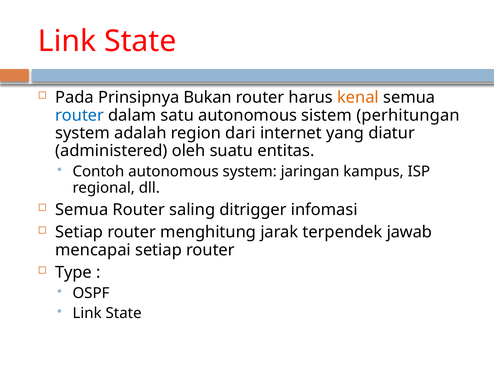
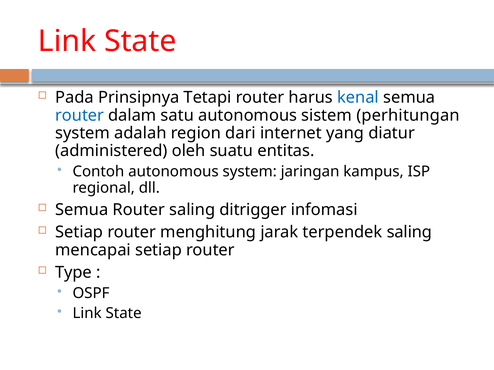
Bukan: Bukan -> Tetapi (208, 98)
kenal colour: orange -> blue (358, 98)
terpendek jawab: jawab -> saling (409, 233)
